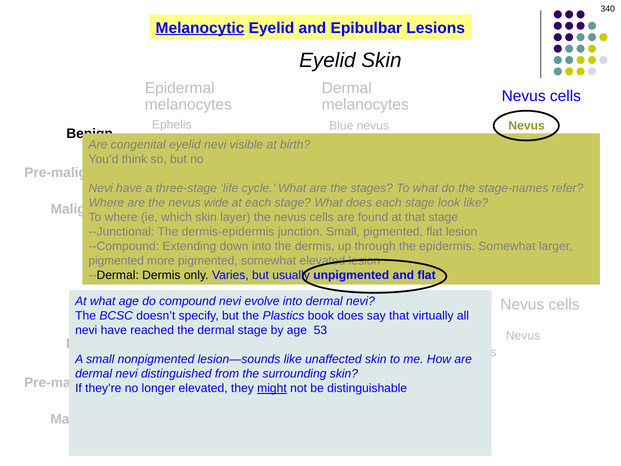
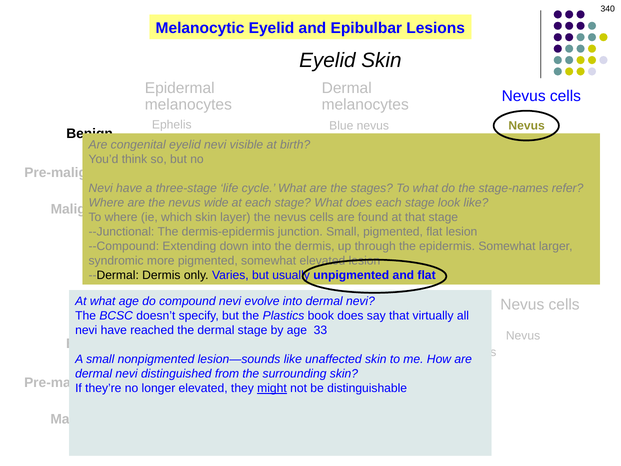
Melanocytic underline: present -> none (200, 28)
pigmented: pigmented -> syndromic (116, 260)
53: 53 -> 33 (320, 330)
